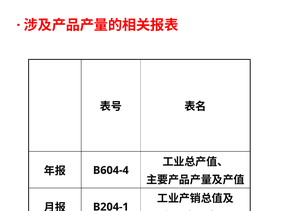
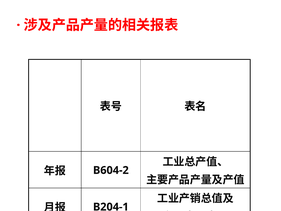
B604-4: B604-4 -> B604-2 (111, 170)
